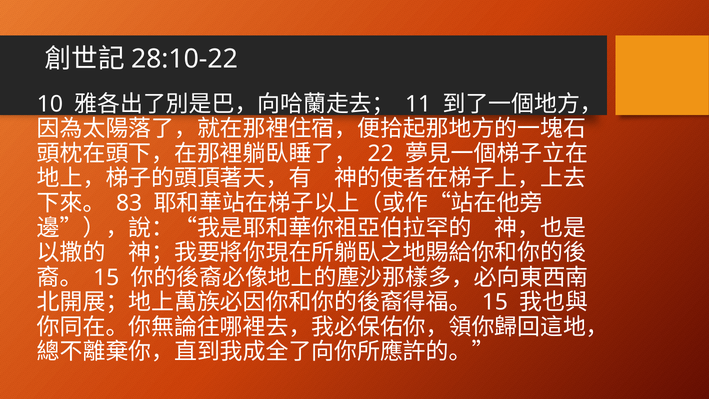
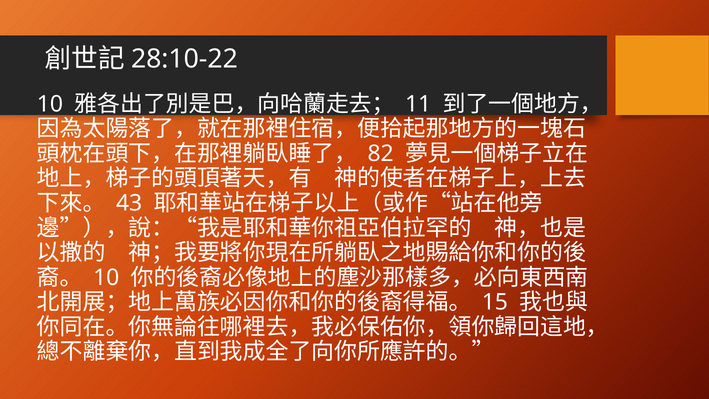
22: 22 -> 82 (381, 154)
83: 83 -> 43 (129, 203)
15: 15 -> 10 (106, 277)
